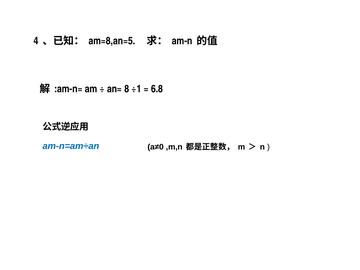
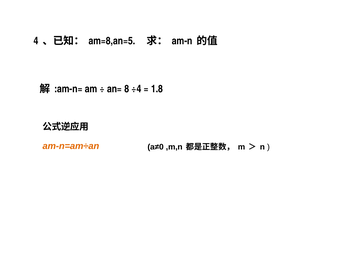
÷1: ÷1 -> ÷4 (136, 89)
6.8: 6.8 -> 1.8 (157, 89)
am-n=am÷an colour: blue -> orange (71, 146)
